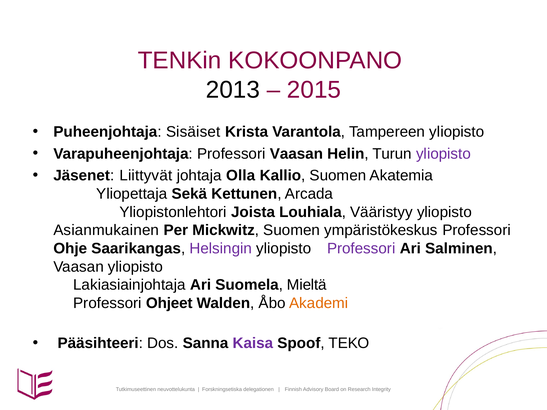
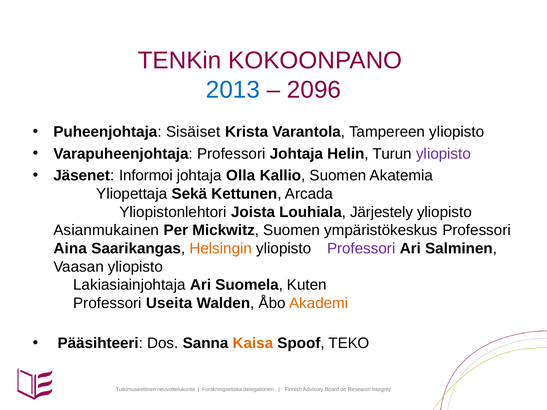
2013 colour: black -> blue (233, 90)
2015: 2015 -> 2096 (314, 90)
Professori Vaasan: Vaasan -> Johtaja (296, 154)
Liittyvät: Liittyvät -> Informoi (146, 176)
Vääristyy: Vääristyy -> Järjestely (382, 212)
Ohje: Ohje -> Aina (70, 249)
Helsingin colour: purple -> orange (221, 249)
Mieltä: Mieltä -> Kuten (307, 285)
Ohjeet: Ohjeet -> Useita (169, 303)
Kaisa colour: purple -> orange (253, 344)
